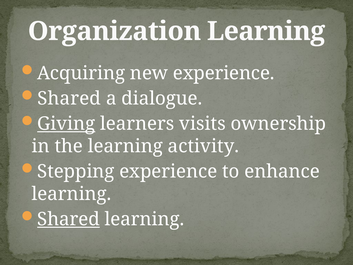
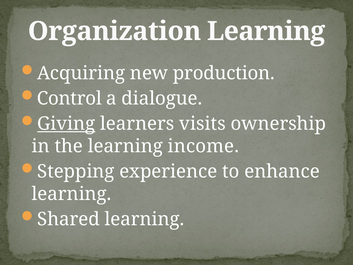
new experience: experience -> production (224, 73)
Shared: Shared -> Control (69, 98)
activity: activity -> income (203, 146)
Shared underline: present -> none (69, 219)
